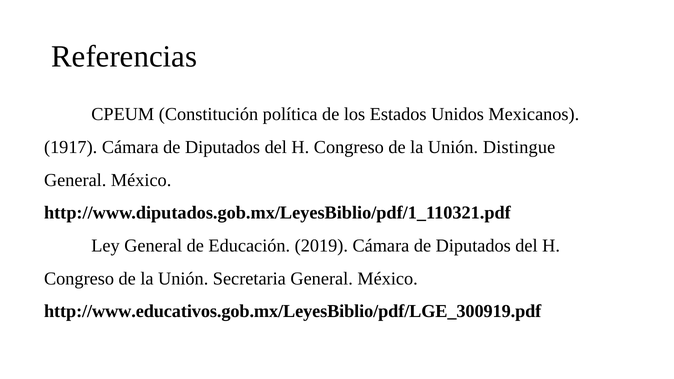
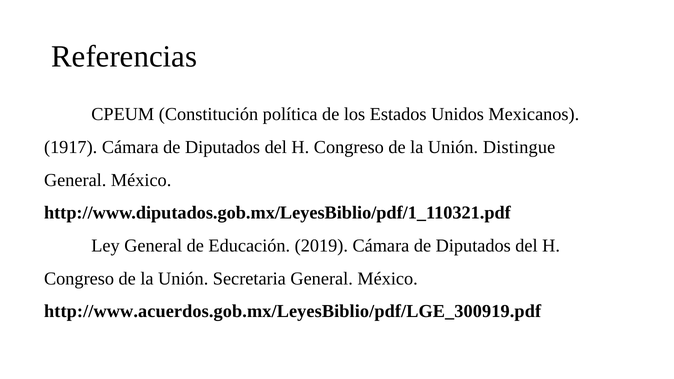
http://www.educativos.gob.mx/LeyesBiblio/pdf/LGE_300919.pdf: http://www.educativos.gob.mx/LeyesBiblio/pdf/LGE_300919.pdf -> http://www.acuerdos.gob.mx/LeyesBiblio/pdf/LGE_300919.pdf (293, 311)
